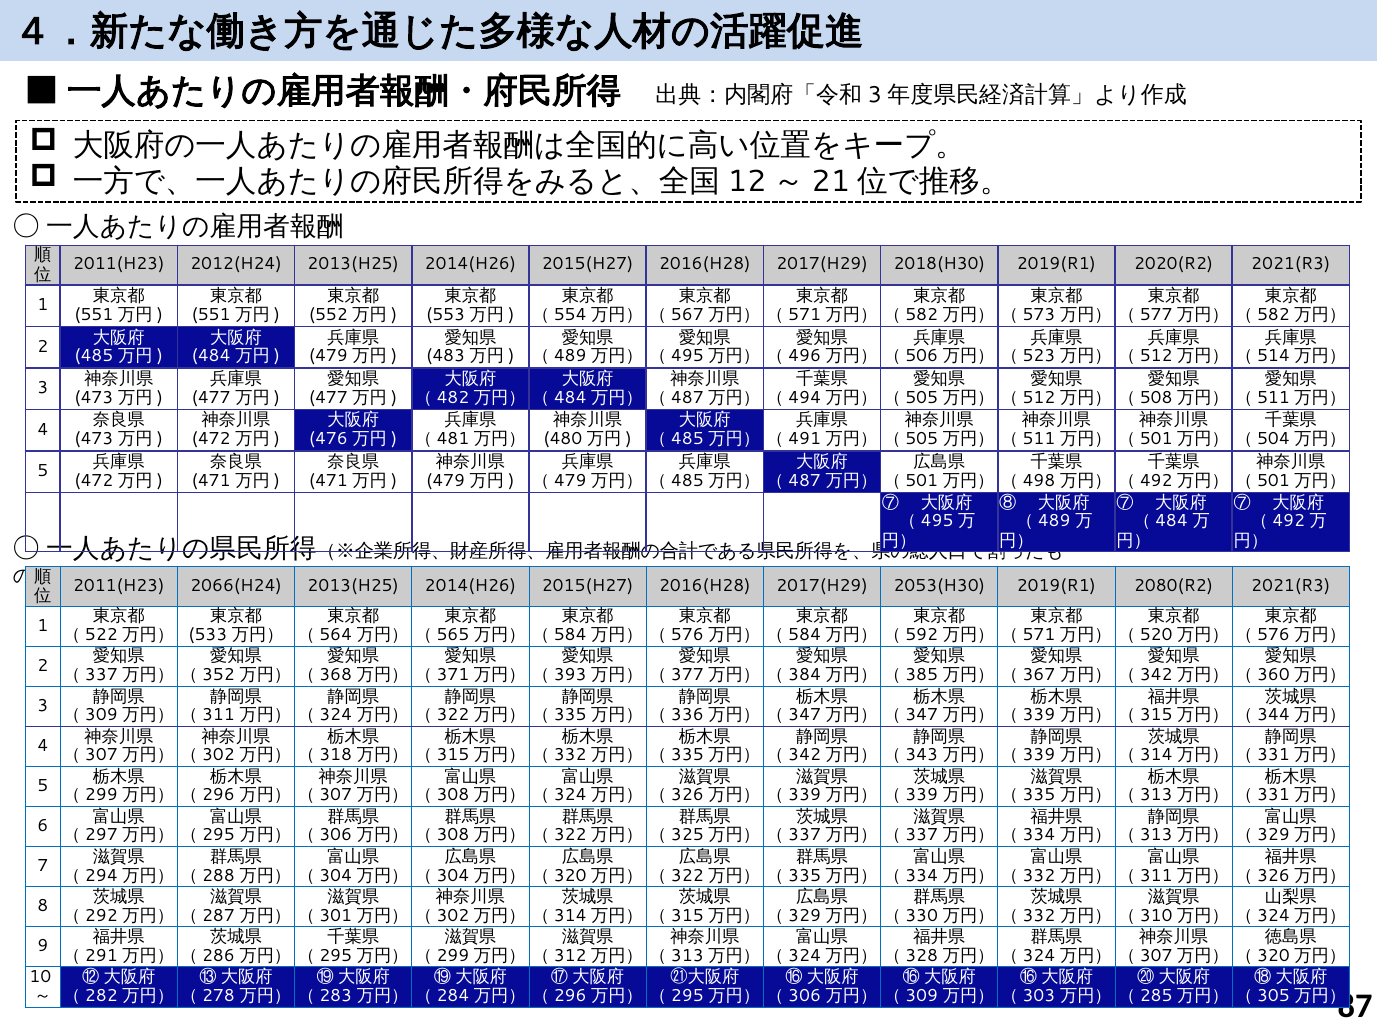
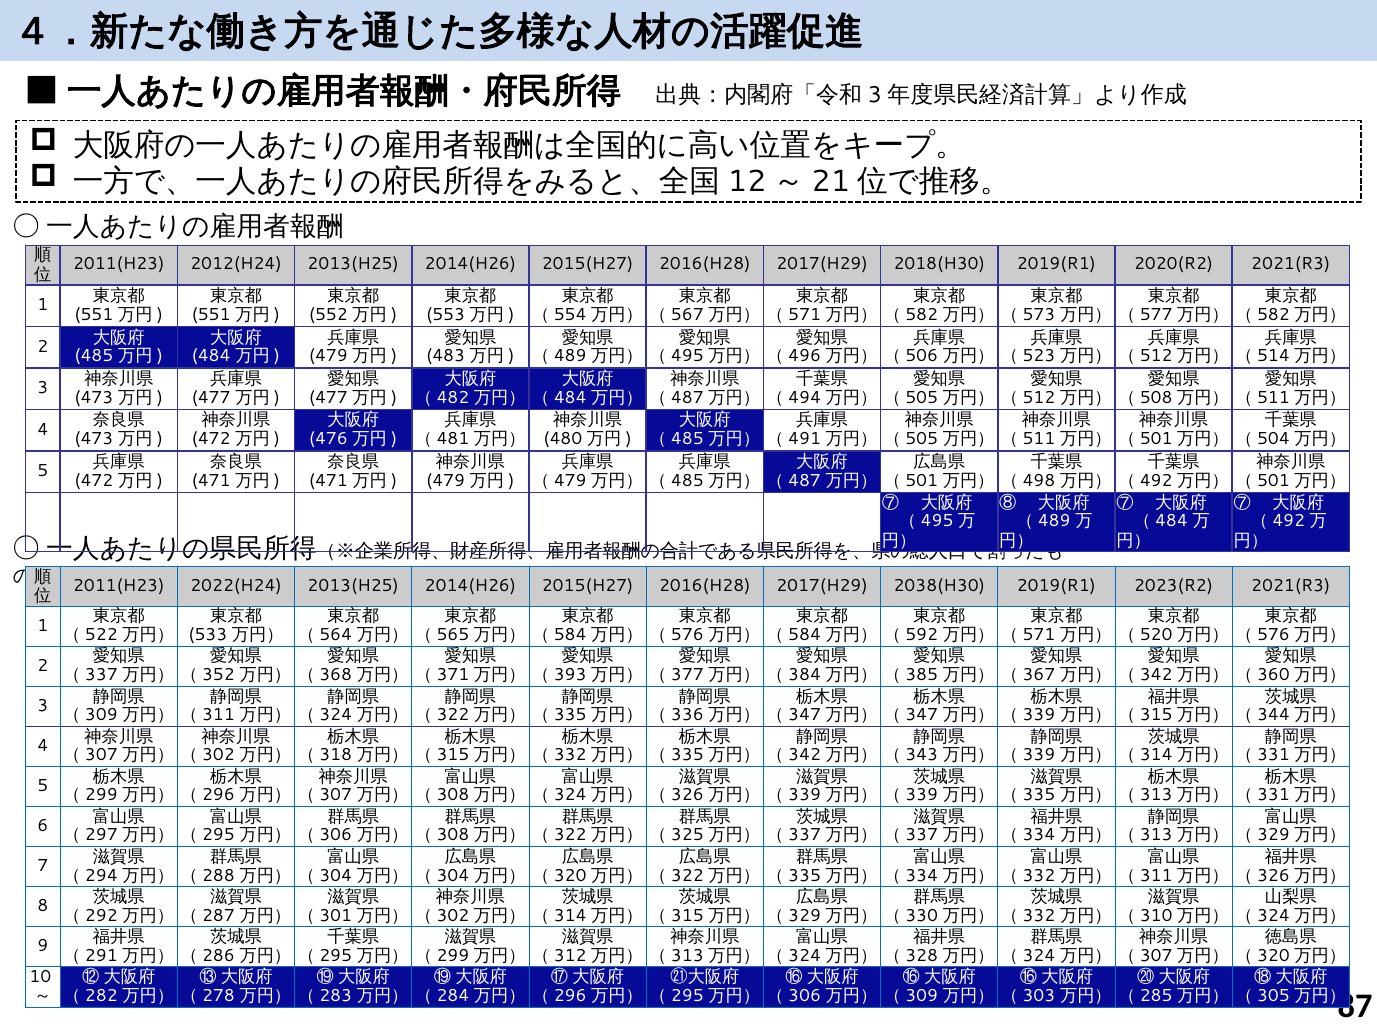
2066(H24: 2066(H24 -> 2022(H24 (236, 585)
2053(H30: 2053(H30 -> 2038(H30 (939, 585)
2080(R2: 2080(R2 -> 2023(R2 (1174, 585)
